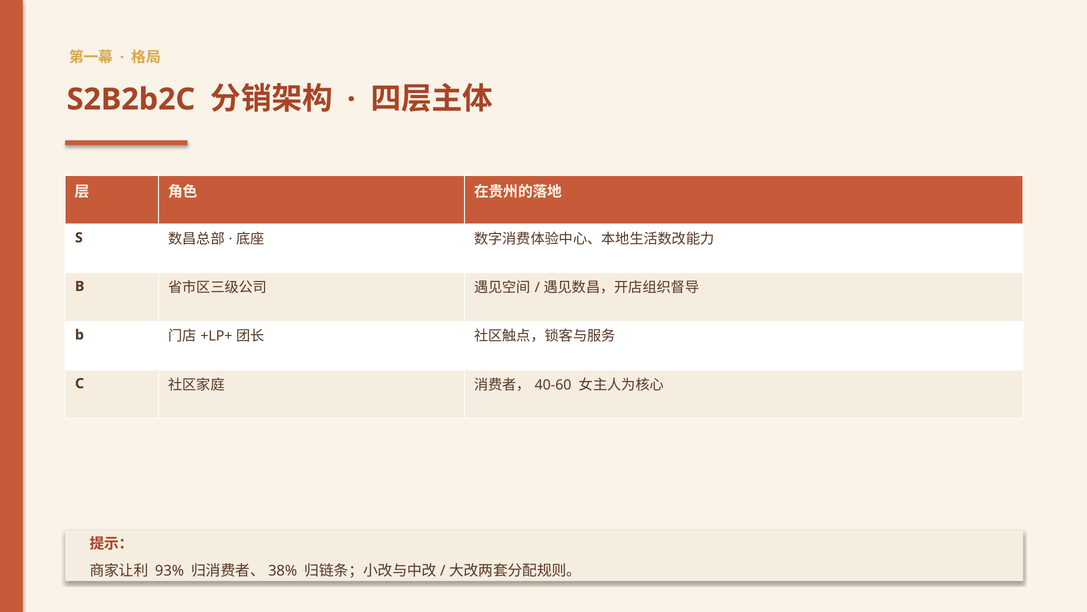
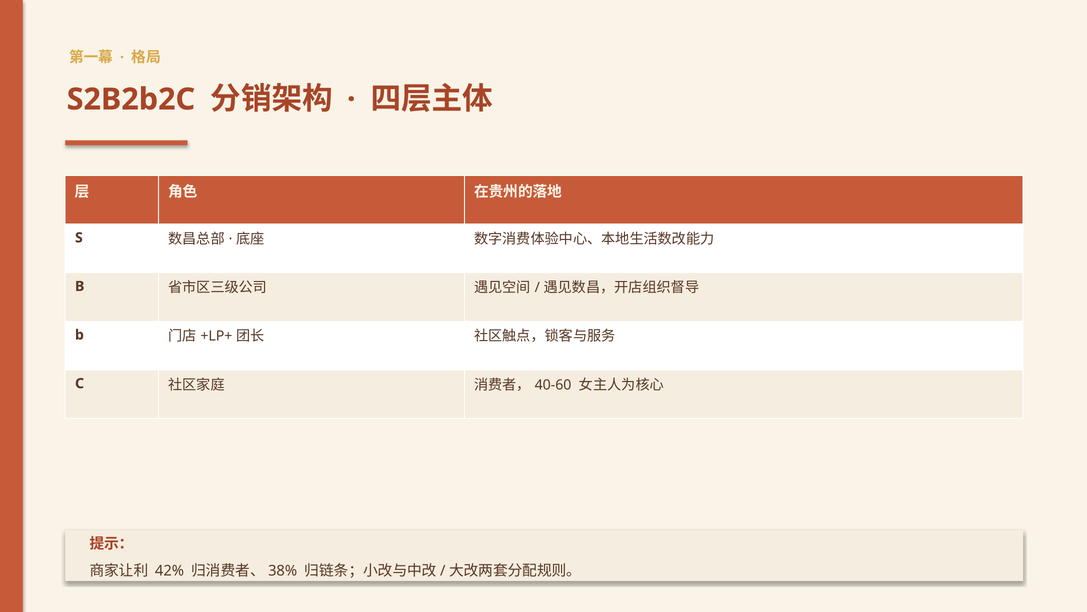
93%: 93% -> 42% (170, 570)
